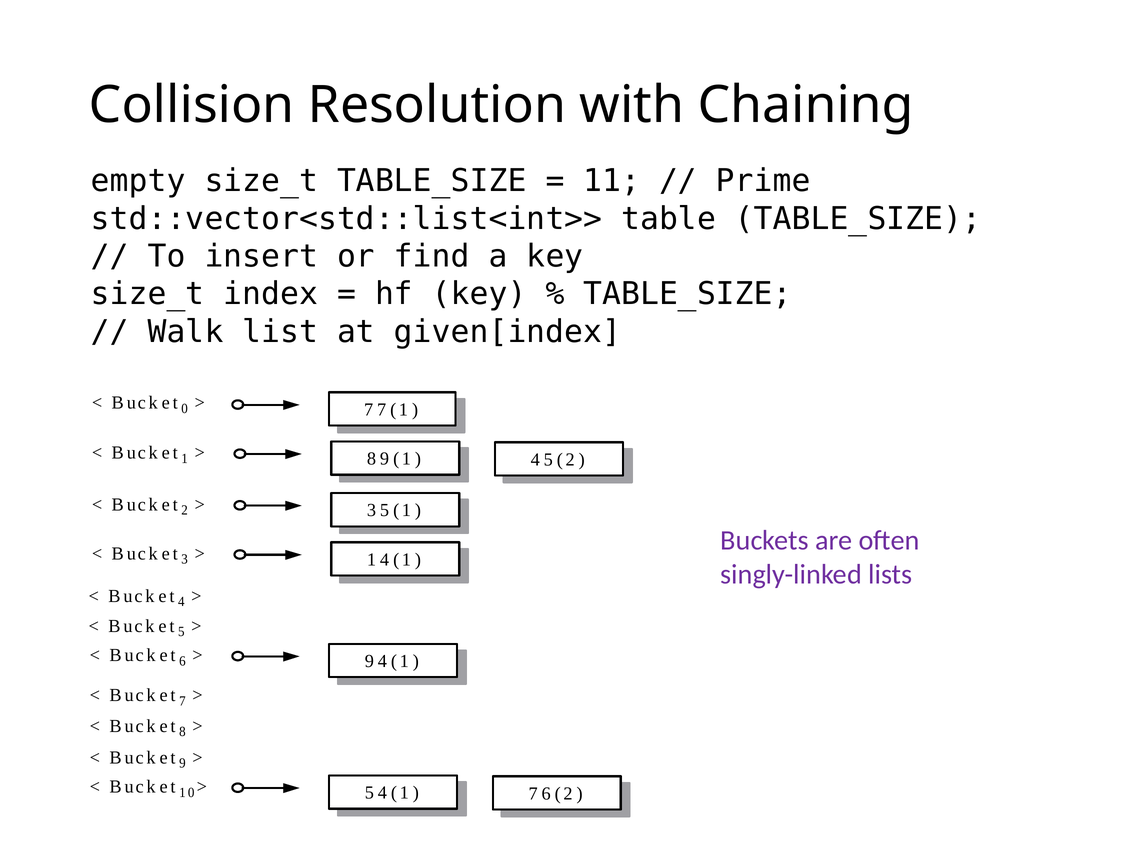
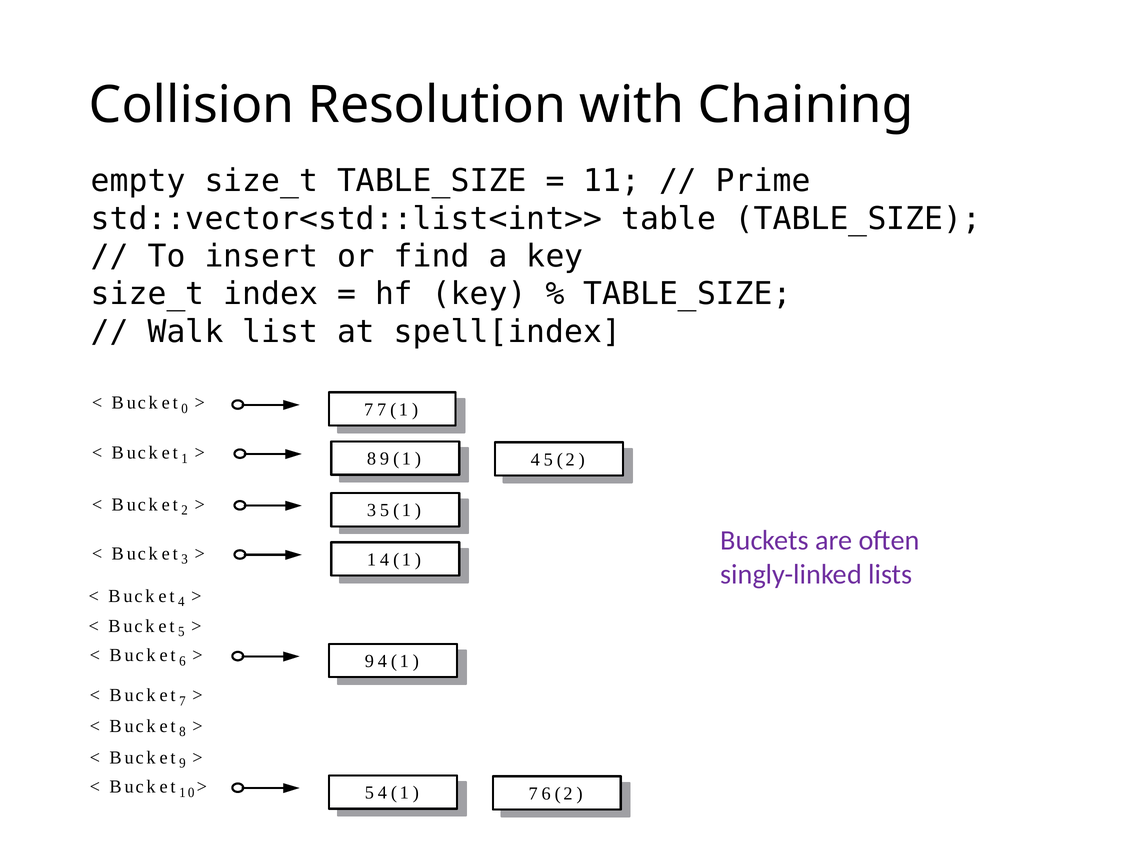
given[index: given[index -> spell[index (507, 332)
